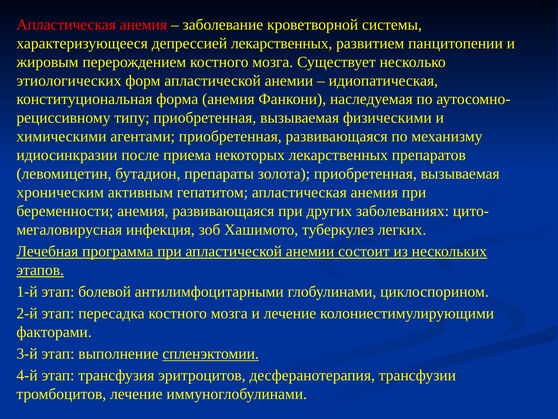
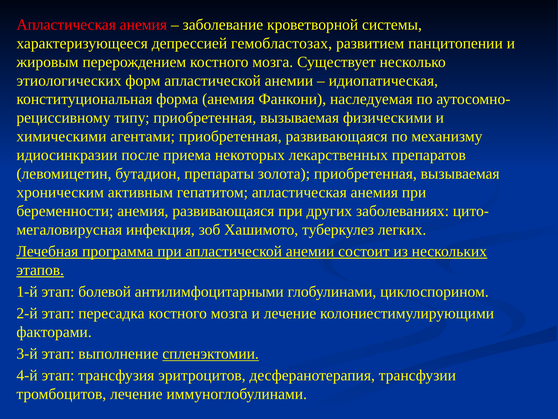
депрессией лекарственных: лекарственных -> гемобластозах (282, 43)
